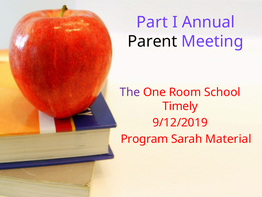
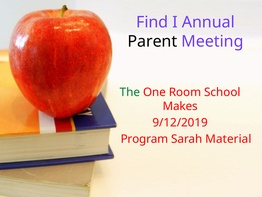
Part: Part -> Find (152, 22)
The colour: purple -> green (130, 92)
Timely: Timely -> Makes (180, 106)
